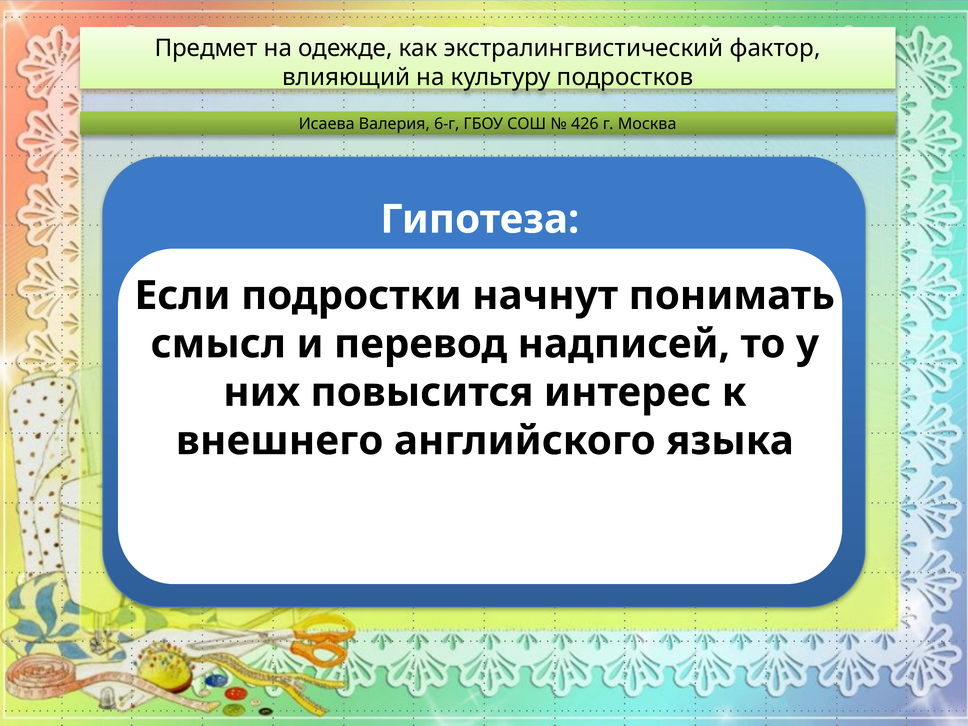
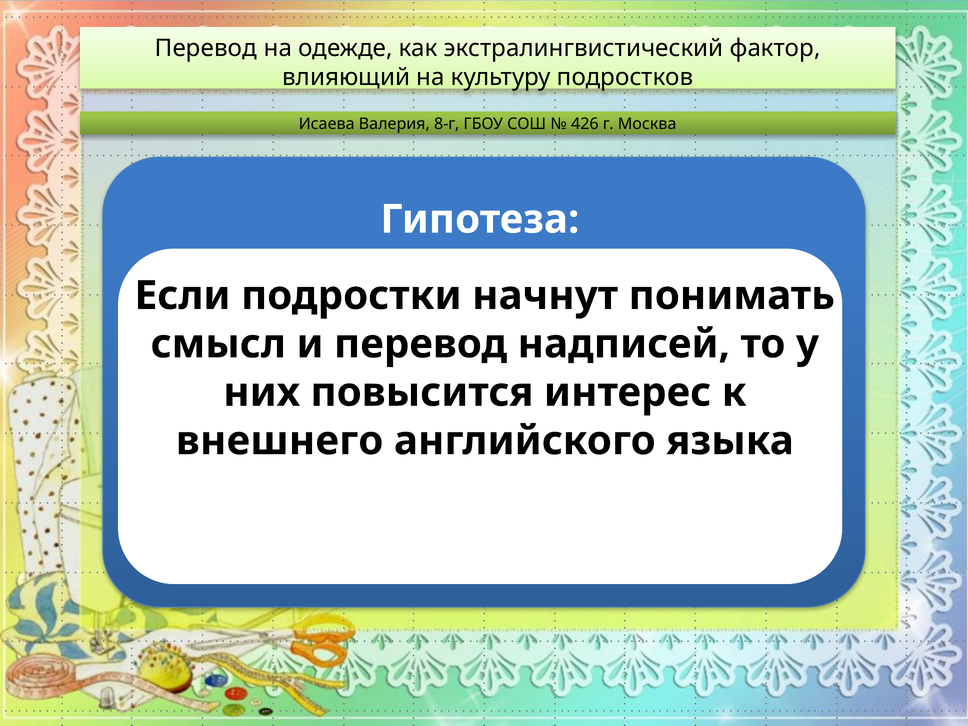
Предмет: Предмет -> Перевод (206, 48)
6-г: 6-г -> 8-г (447, 124)
